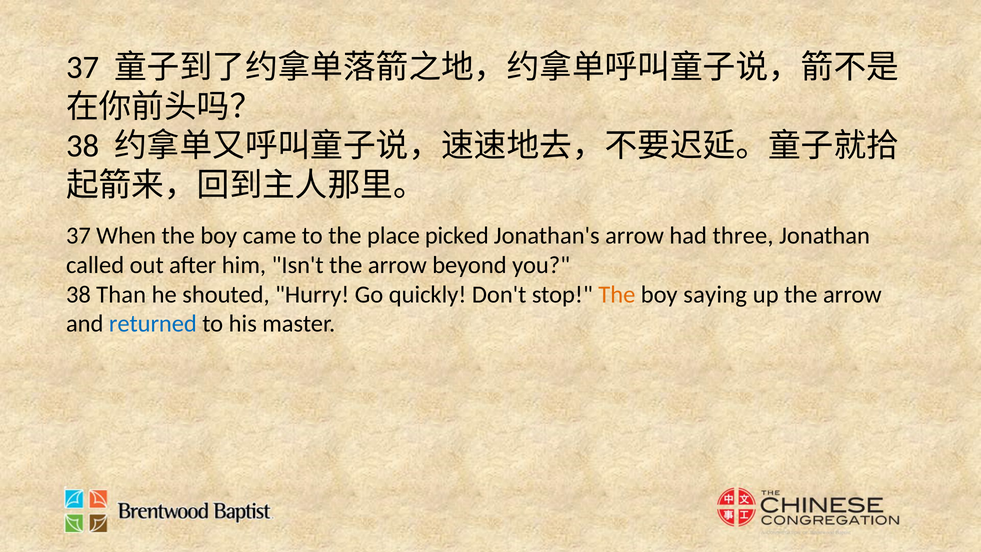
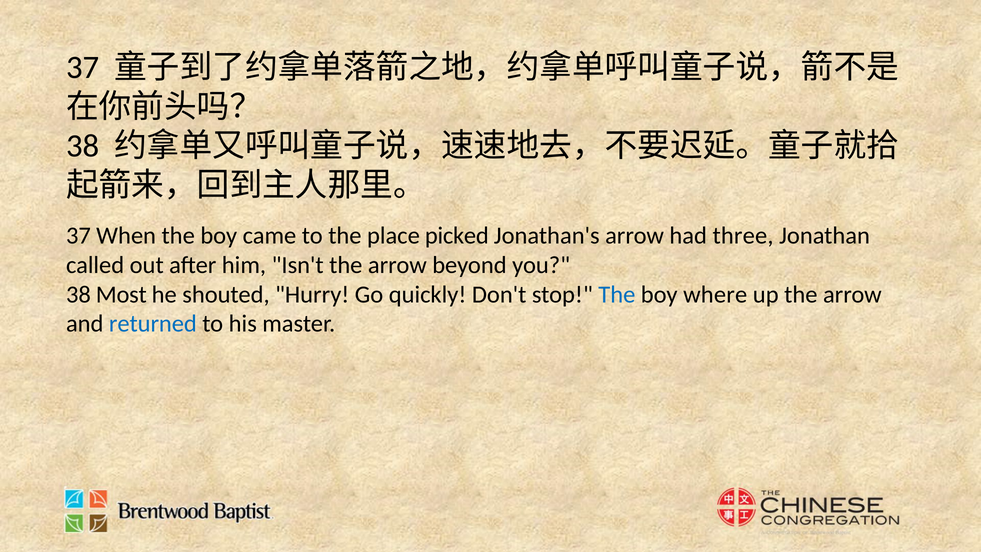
Than: Than -> Most (121, 294)
The colour: orange -> blue (617, 294)
saying: saying -> where (715, 294)
